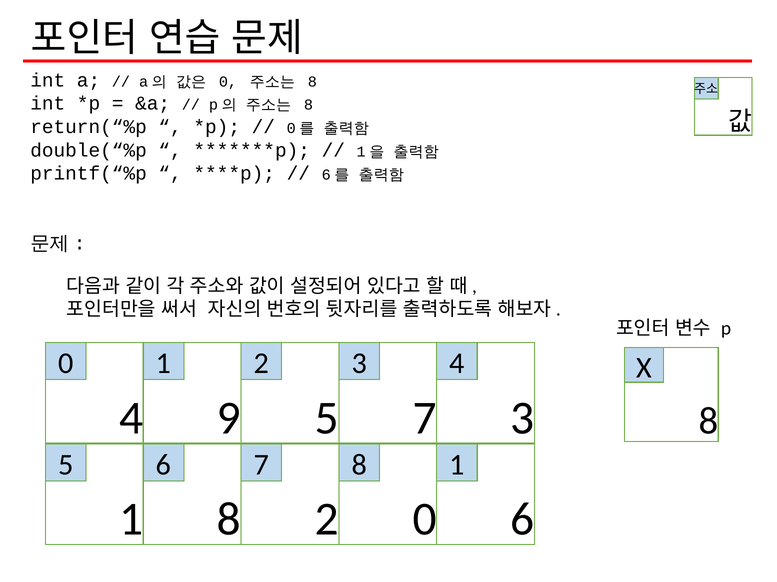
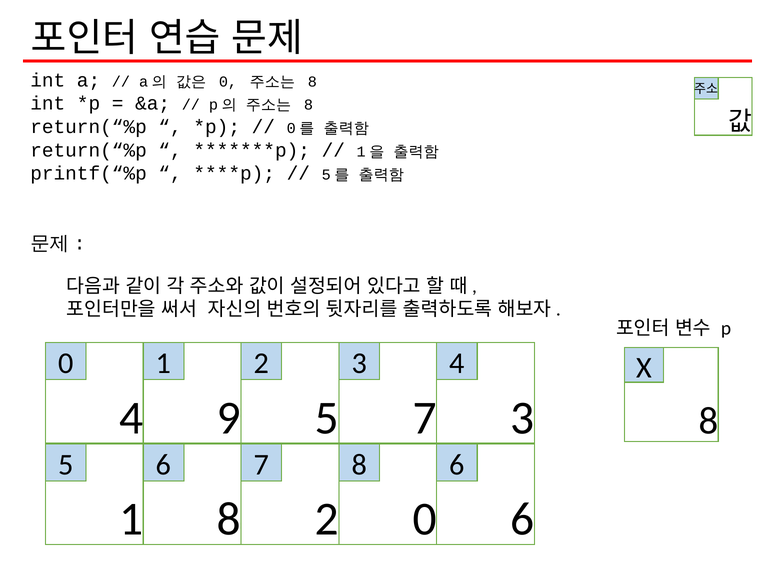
double(“%p: double(“%p -> return(“%p (89, 150)
6: 6 -> 5 (326, 175)
8 1: 1 -> 6 (457, 465)
